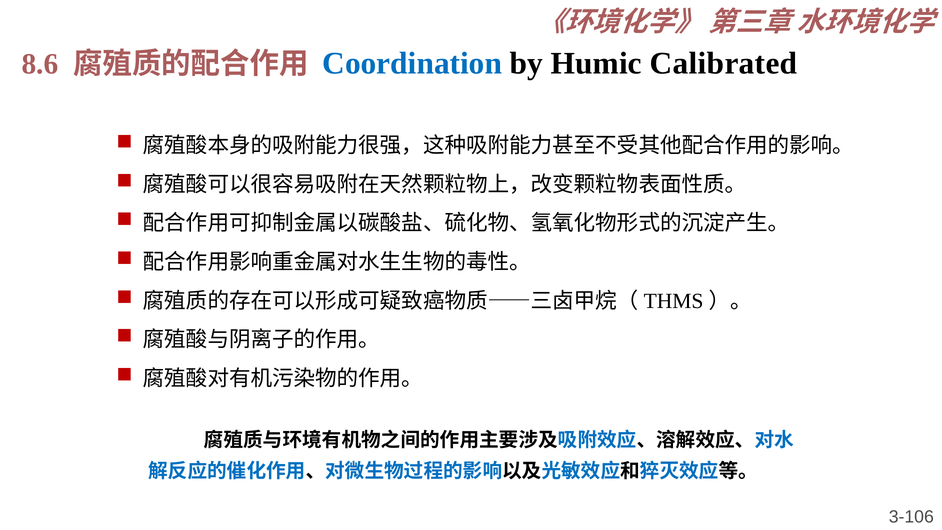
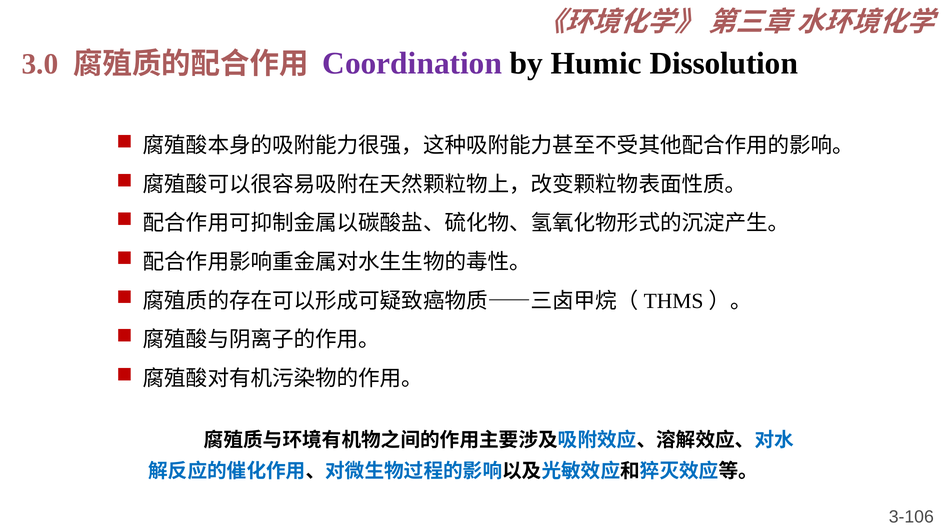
8.6: 8.6 -> 3.0 (40, 64)
Coordination colour: blue -> purple (412, 63)
Calibrated: Calibrated -> Dissolution (724, 63)
